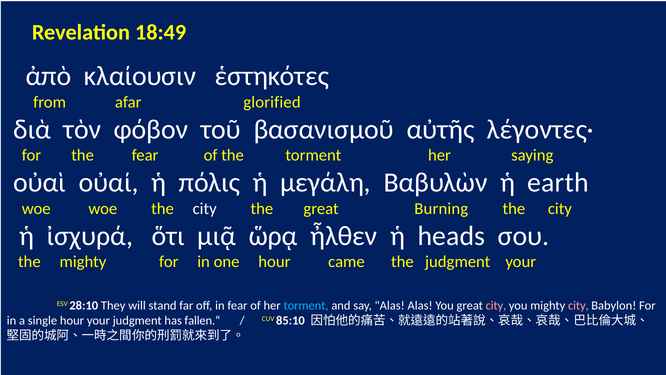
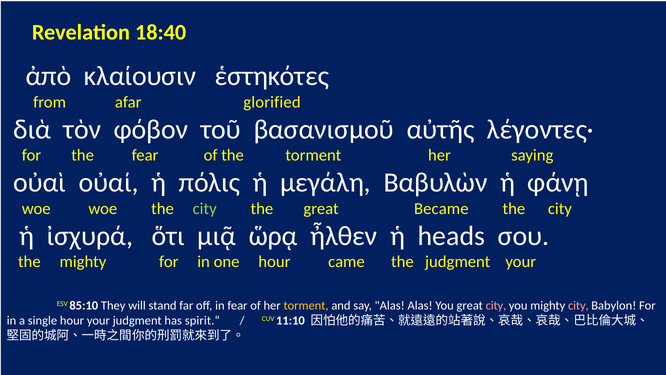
18:49: 18:49 -> 18:40 (161, 32)
earth: earth -> φάνῃ (558, 183)
city colour: white -> light green (205, 209)
Burning: Burning -> Became (441, 209)
28:10: 28:10 -> 85:10 (84, 306)
torment colour: light blue -> yellow (306, 306)
fallen.“: fallen.“ -> spirit.“ (202, 321)
85:10: 85:10 -> 11:10 (290, 321)
